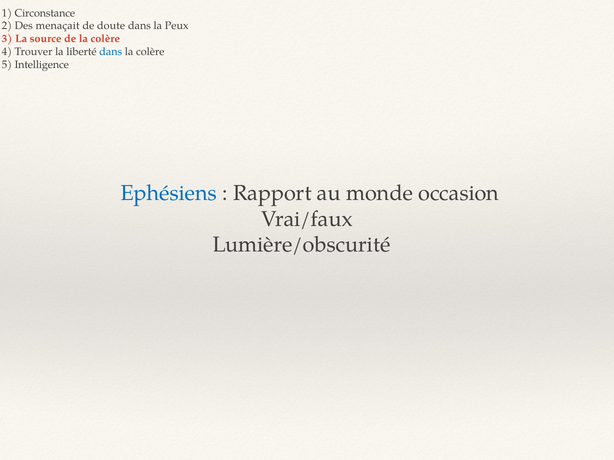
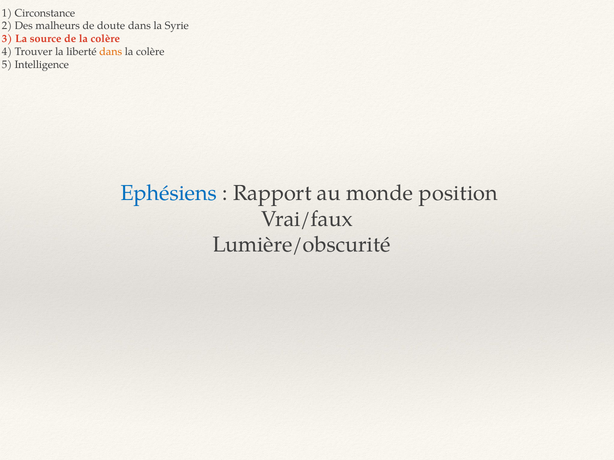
menaçait: menaçait -> malheurs (58, 26)
Peux: Peux -> Syrie (177, 26)
dans colour: blue -> orange (111, 52)
occasion: occasion -> position (458, 193)
